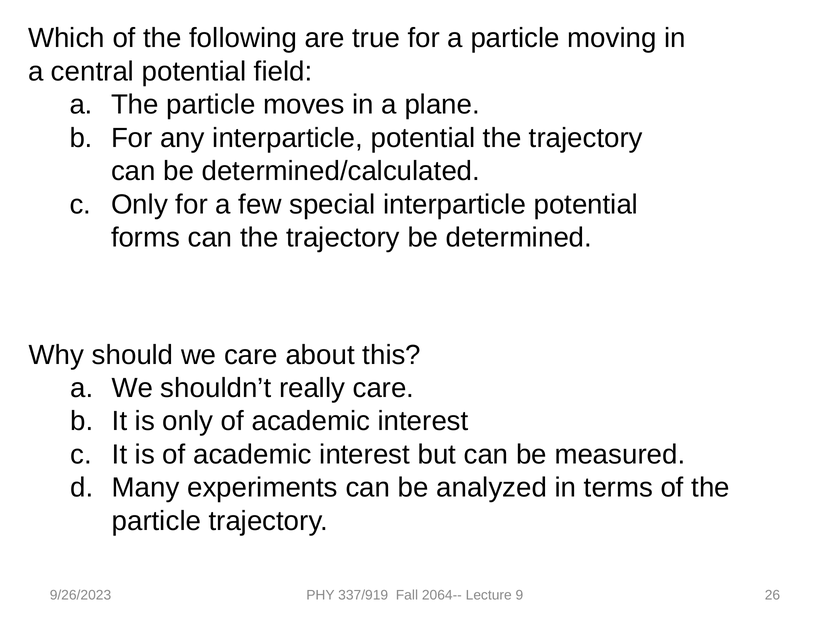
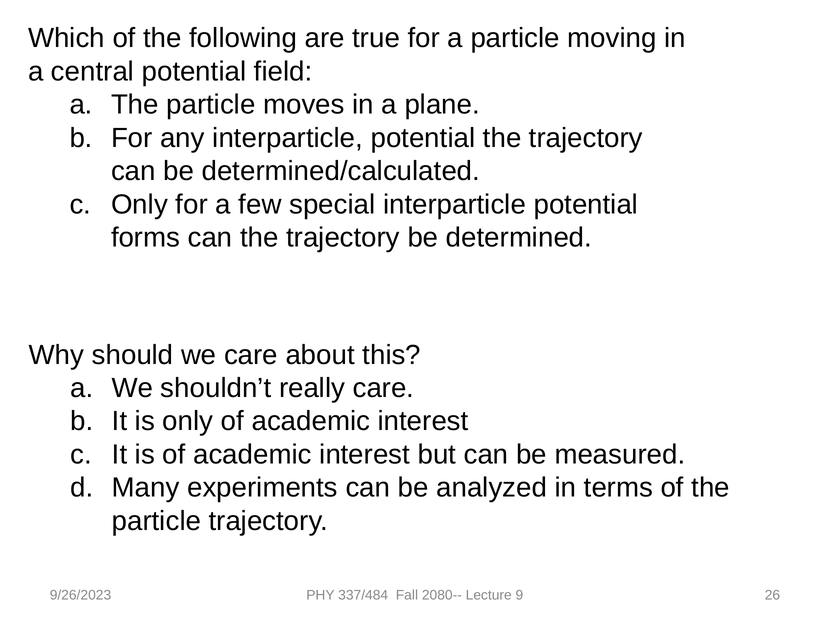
337/919: 337/919 -> 337/484 (363, 594)
2064--: 2064-- -> 2080-- (442, 594)
